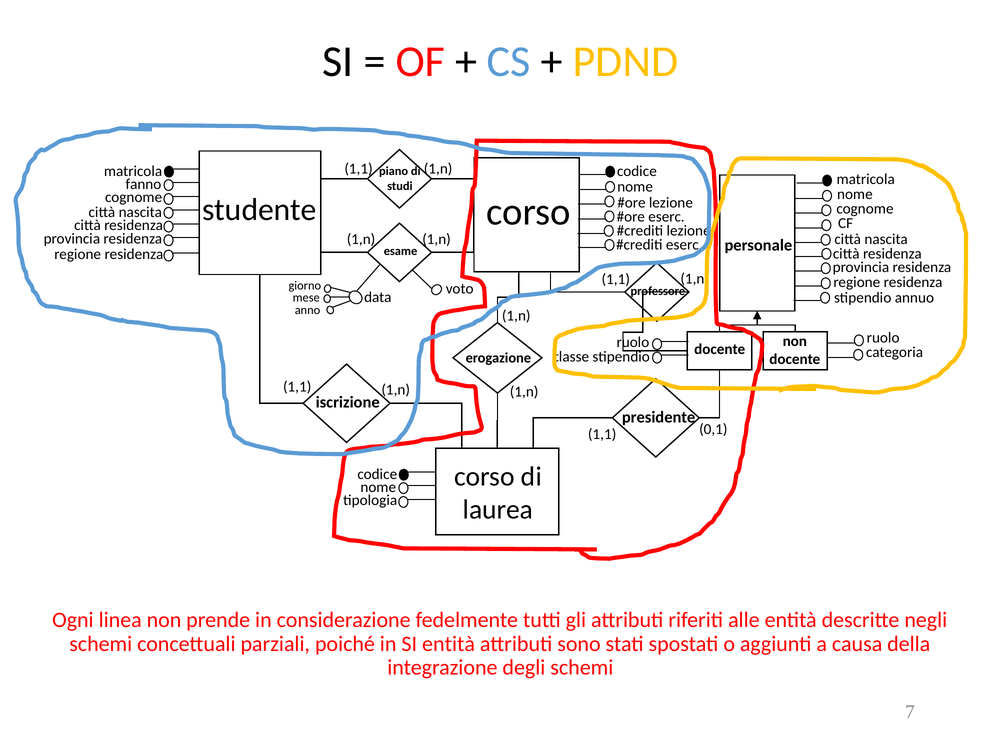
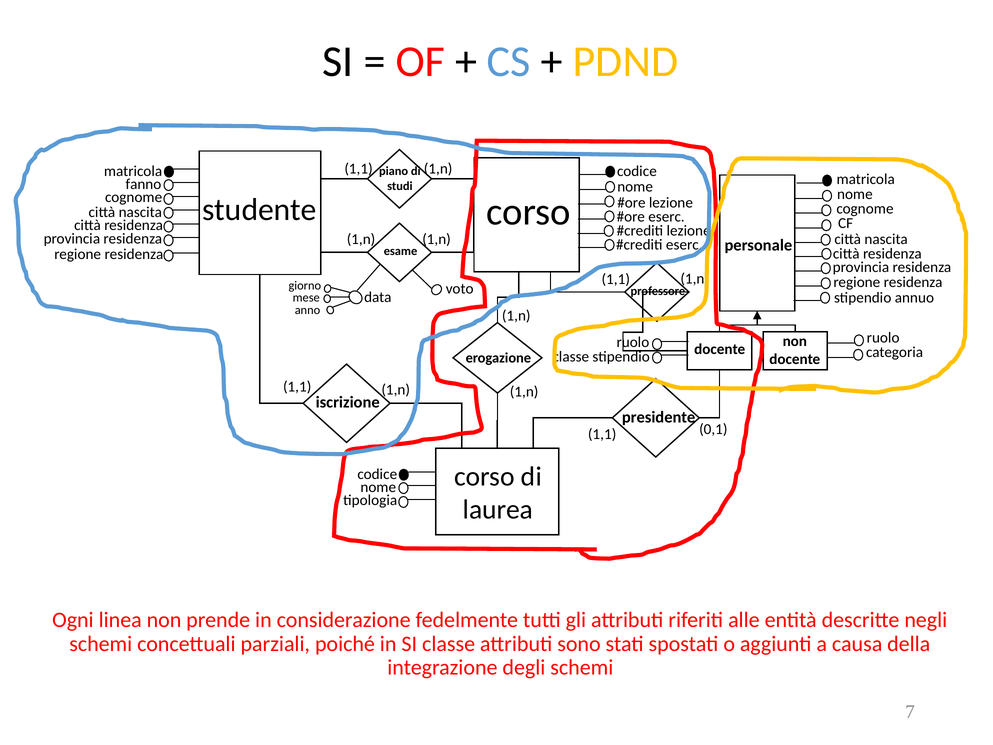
SI entità: entità -> classe (449, 644)
